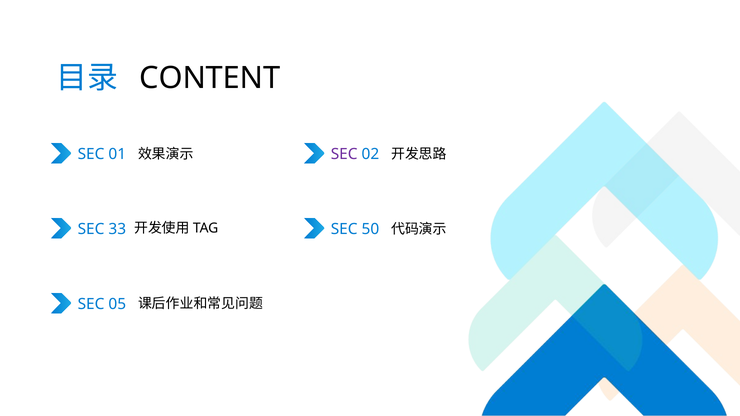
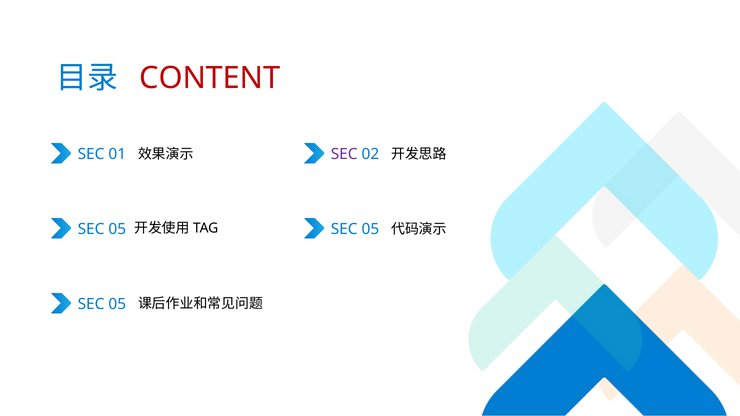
CONTENT colour: black -> red (210, 78)
33: 33 -> 05 (117, 229)
50: 50 -> 05 (370, 229)
